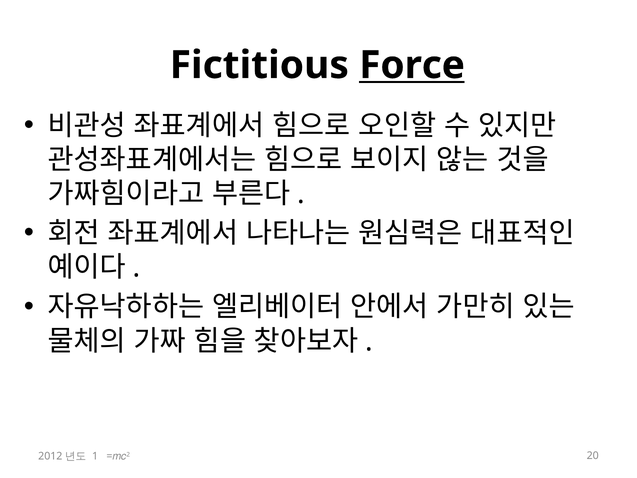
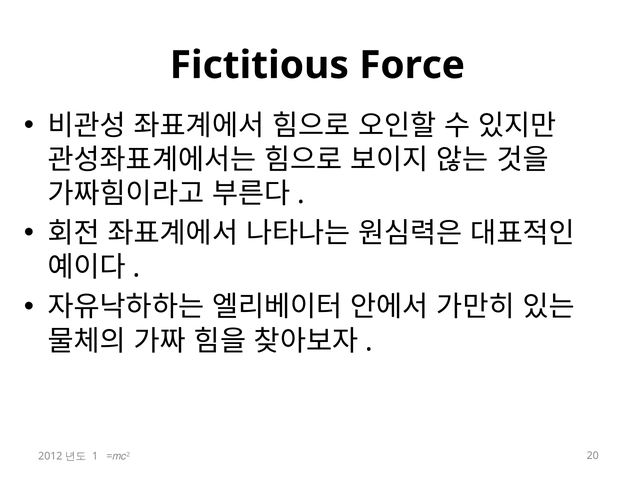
Force underline: present -> none (412, 65)
